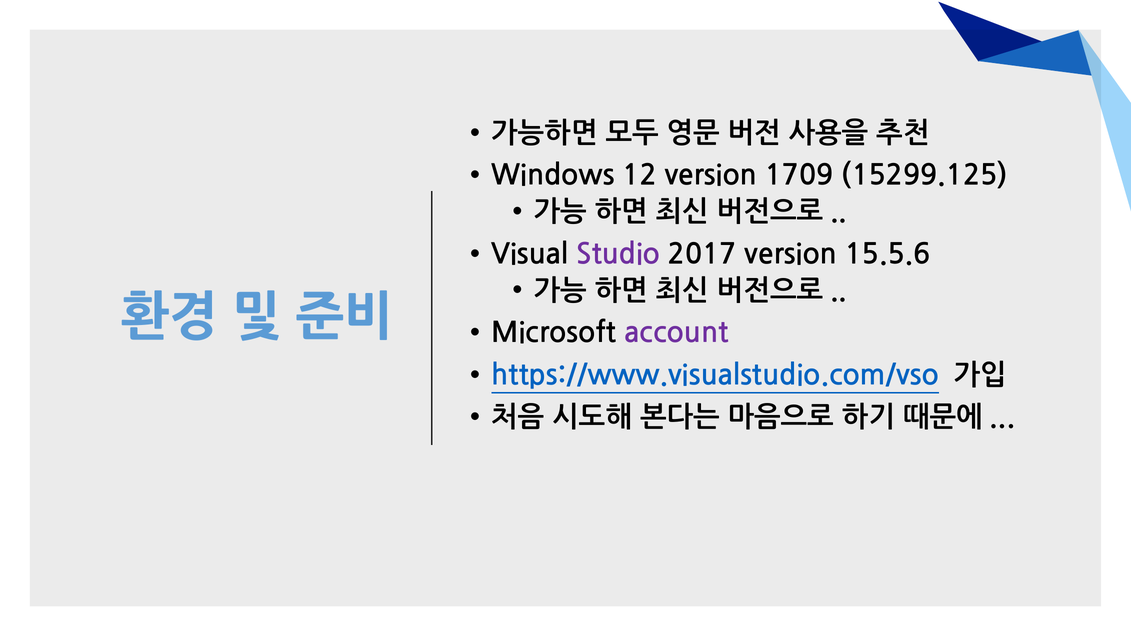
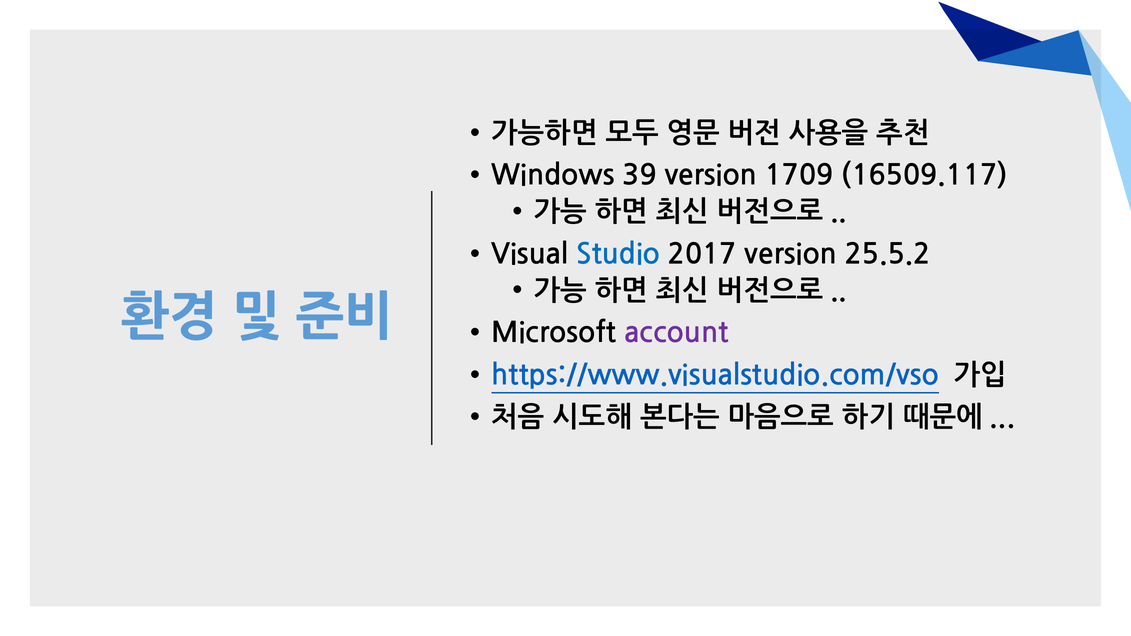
12: 12 -> 39 (640, 176)
15299.125: 15299.125 -> 16509.117 (924, 176)
Studio colour: purple -> blue (618, 254)
15.5.6: 15.5.6 -> 25.5.2 (888, 254)
